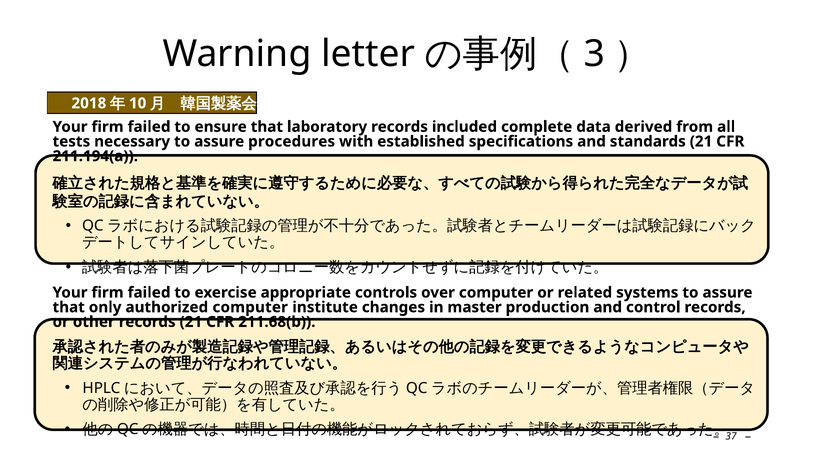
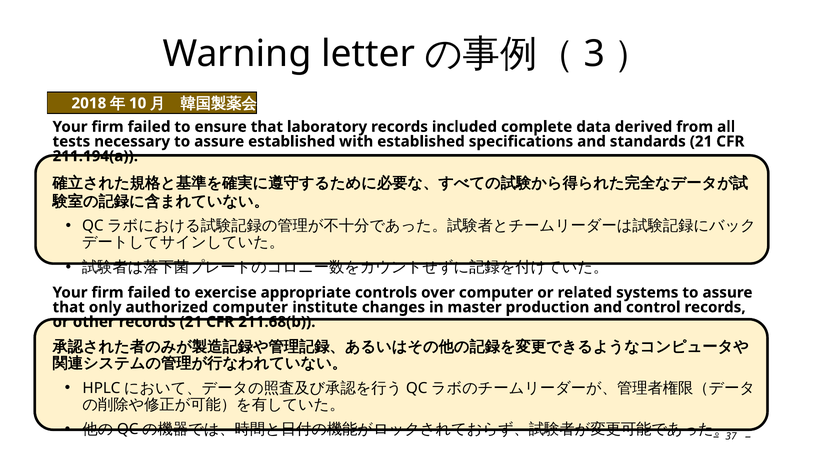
assure procedures: procedures -> established (292, 141)
